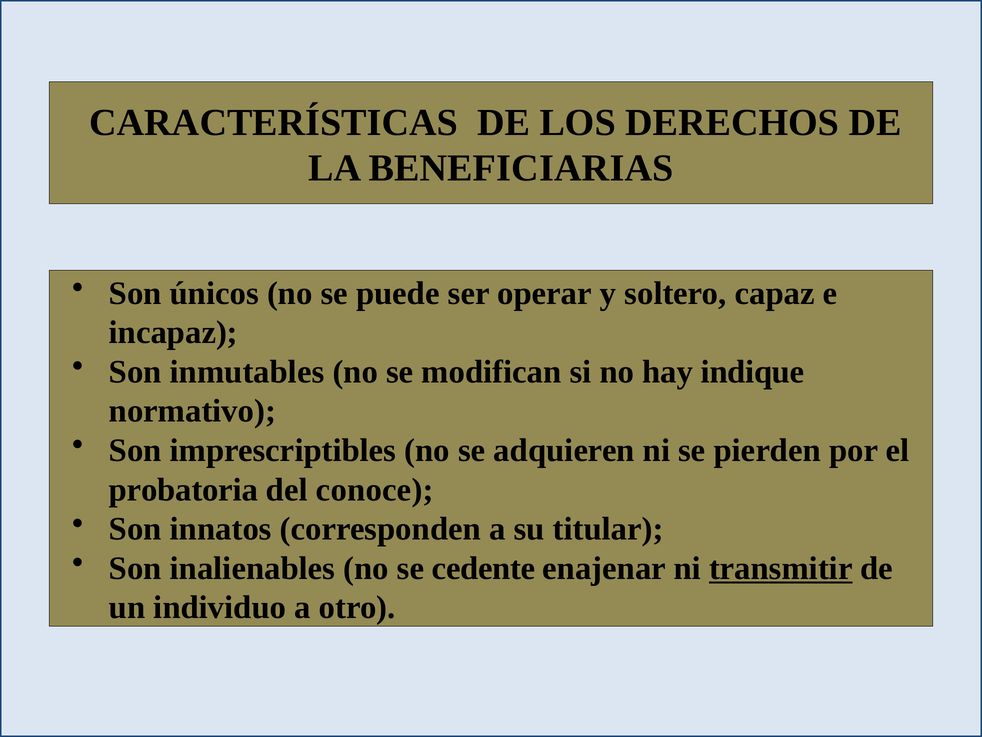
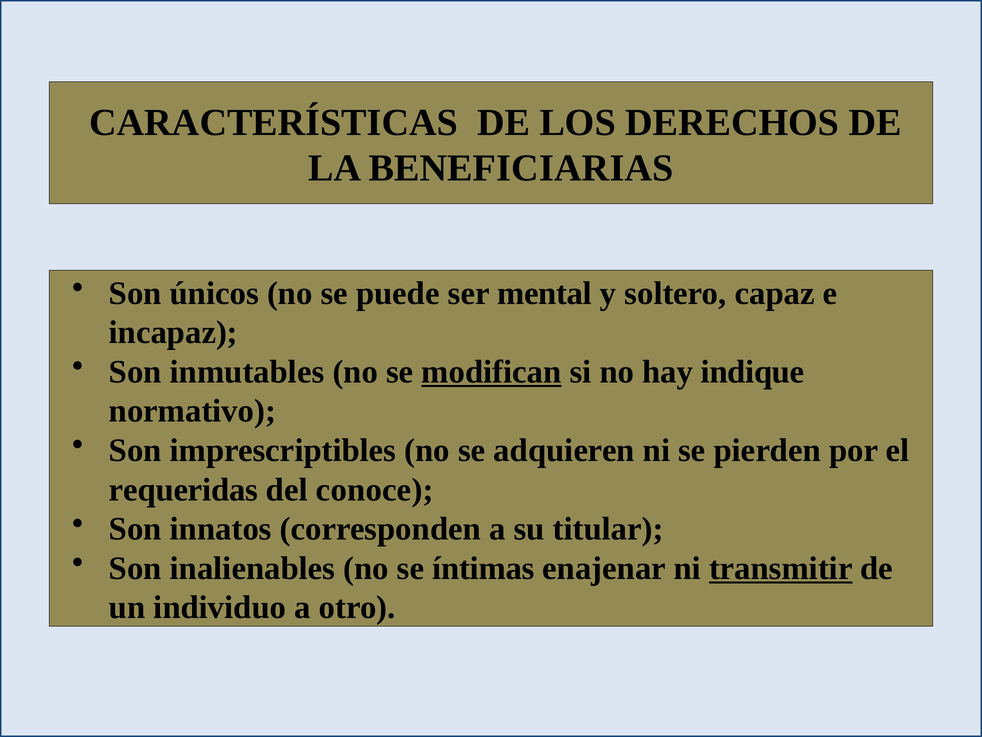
operar: operar -> mental (545, 293)
modifican underline: none -> present (491, 372)
probatoria: probatoria -> requeridas (183, 489)
cedente: cedente -> íntimas (483, 568)
